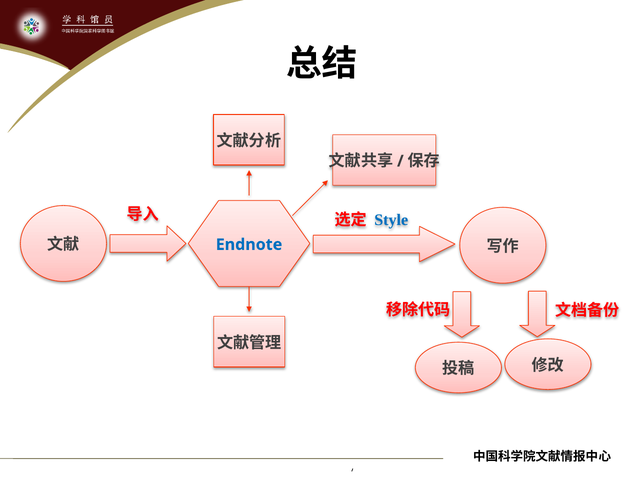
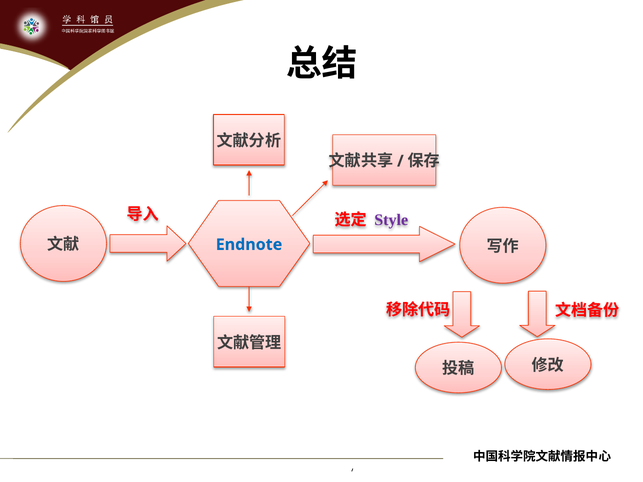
Style colour: blue -> purple (391, 220)
